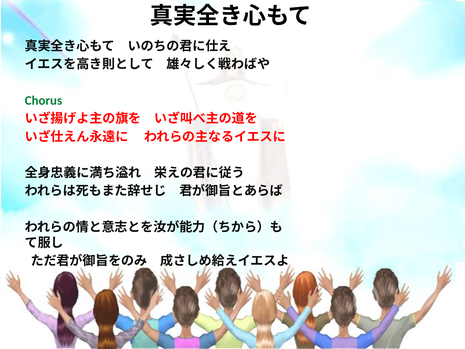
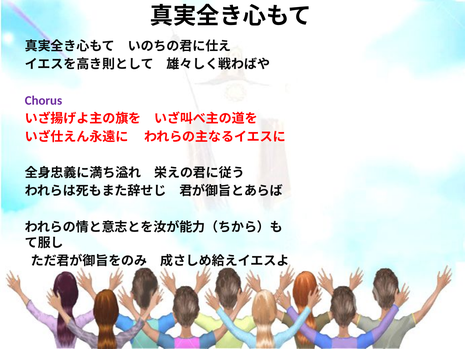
Chorus colour: green -> purple (43, 100)
